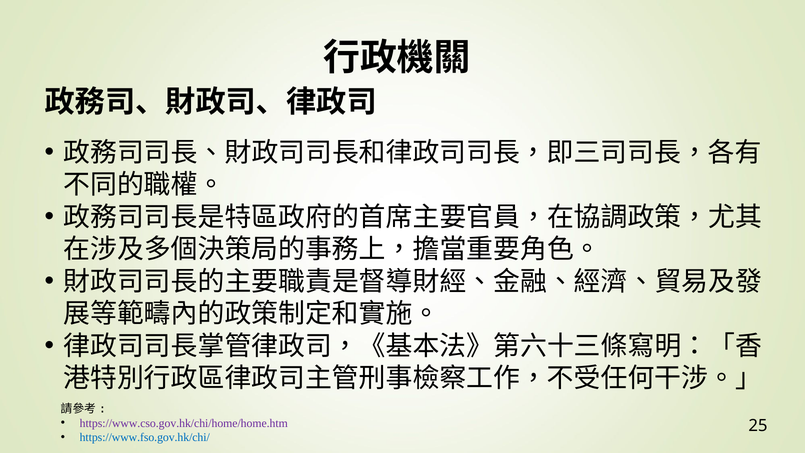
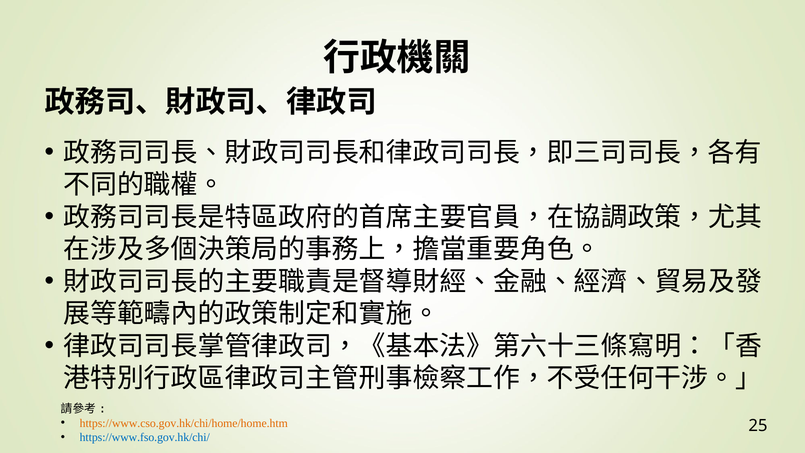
https://www.cso.gov.hk/chi/home/home.htm colour: purple -> orange (184, 423)
